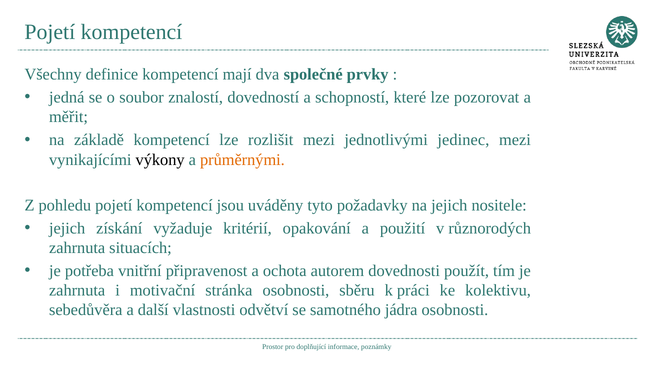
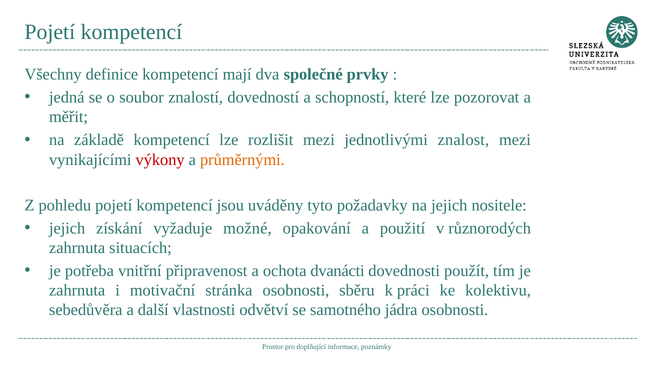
jedinec: jedinec -> znalost (463, 140)
výkony colour: black -> red (160, 160)
kritérií: kritérií -> možné (247, 228)
autorem: autorem -> dvanácti (337, 271)
